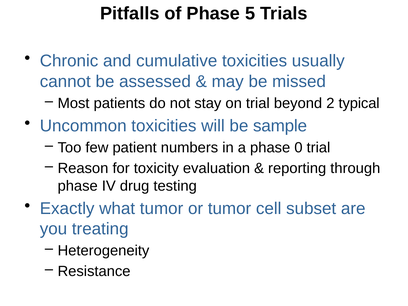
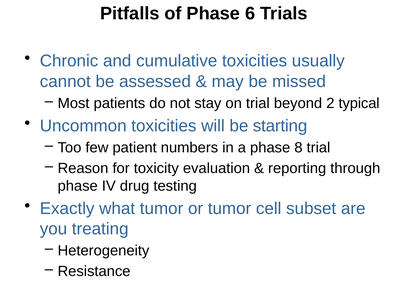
5: 5 -> 6 (250, 13)
sample: sample -> starting (280, 126)
0: 0 -> 8 (298, 148)
